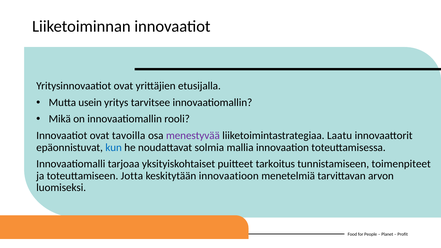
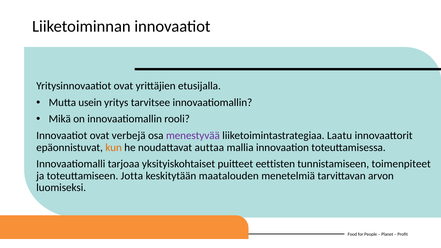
tavoilla: tavoilla -> verbejä (129, 135)
kun colour: blue -> orange (114, 147)
solmia: solmia -> auttaa (209, 147)
tarkoitus: tarkoitus -> eettisten (275, 164)
innovaatioon: innovaatioon -> maatalouden (229, 176)
